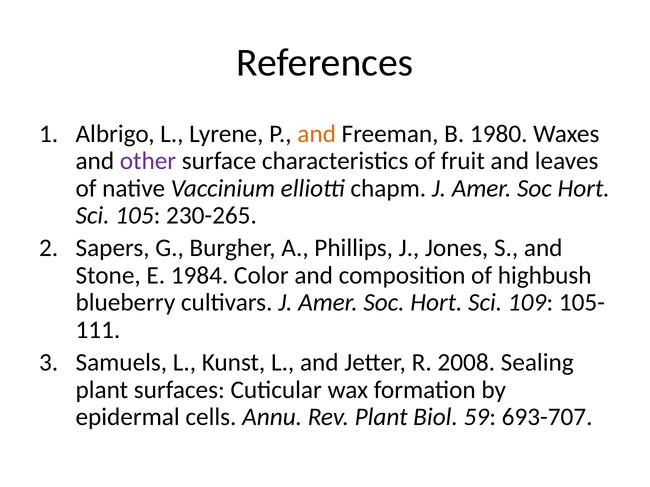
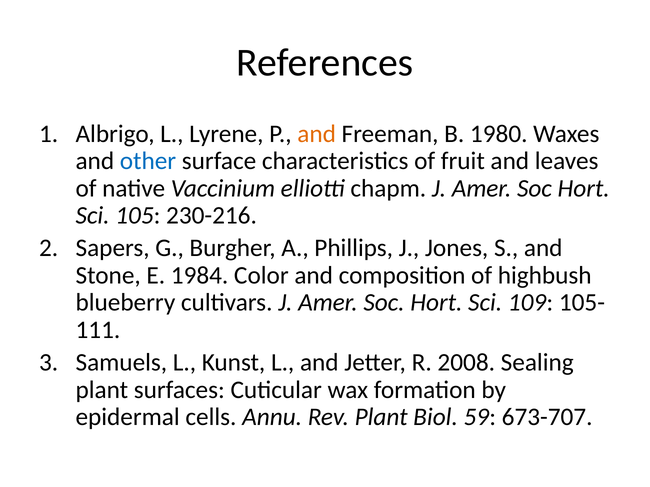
other colour: purple -> blue (148, 161)
230-265: 230-265 -> 230-216 (211, 216)
693-707: 693-707 -> 673-707 (547, 417)
